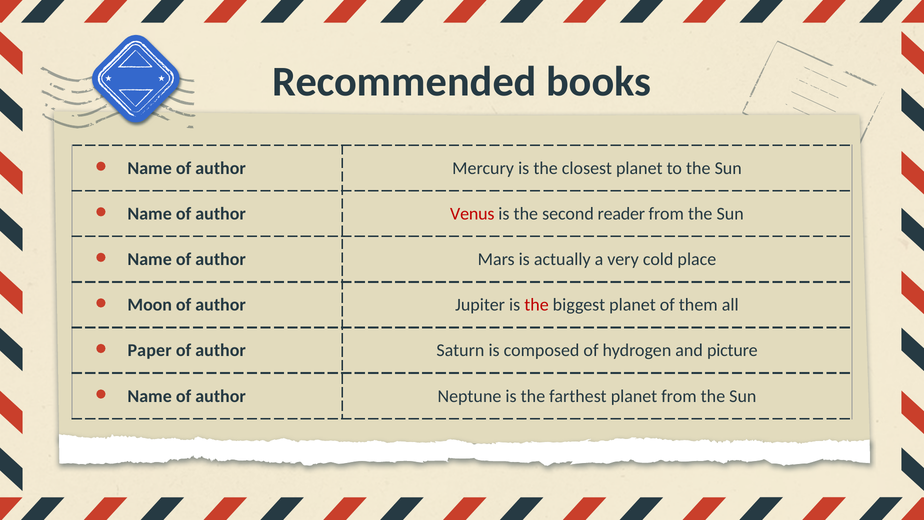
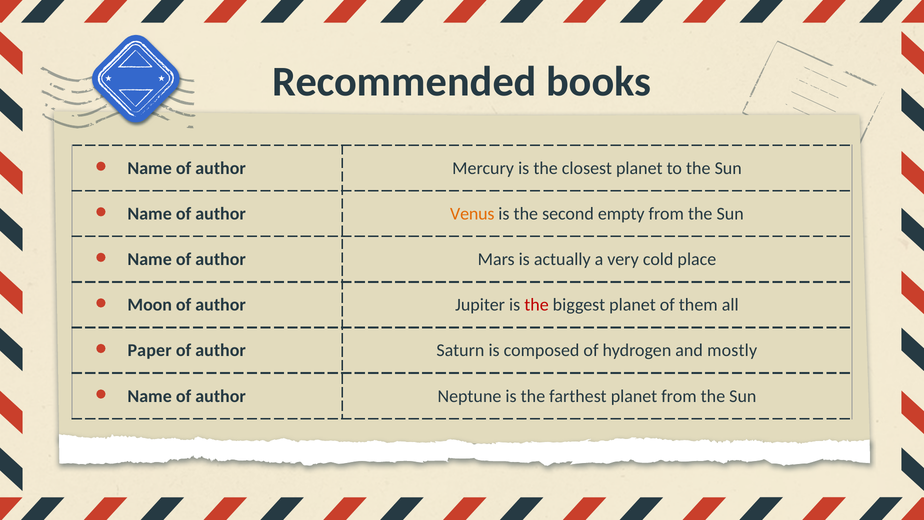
Venus colour: red -> orange (472, 214)
reader: reader -> empty (621, 214)
picture: picture -> mostly (732, 350)
